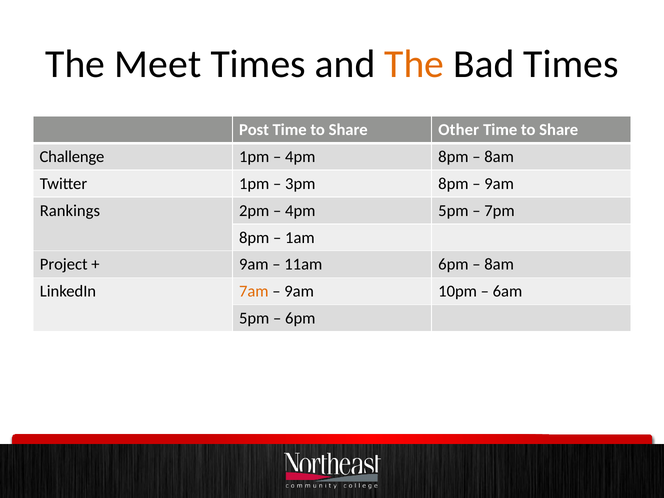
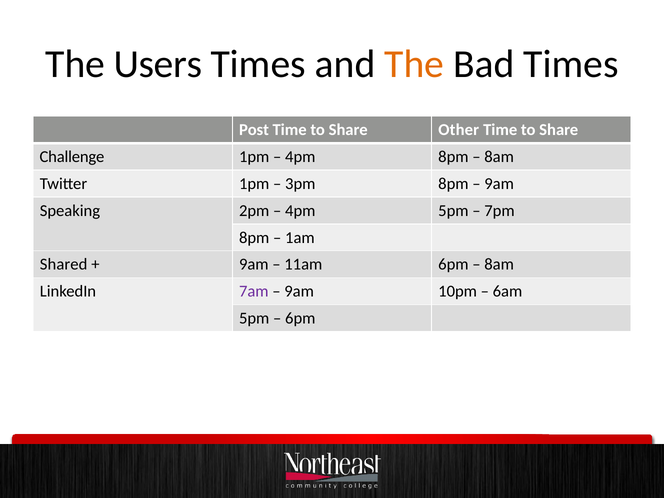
Meet: Meet -> Users (158, 64)
Rankings: Rankings -> Speaking (70, 211)
Project: Project -> Shared (64, 264)
7am colour: orange -> purple (254, 291)
